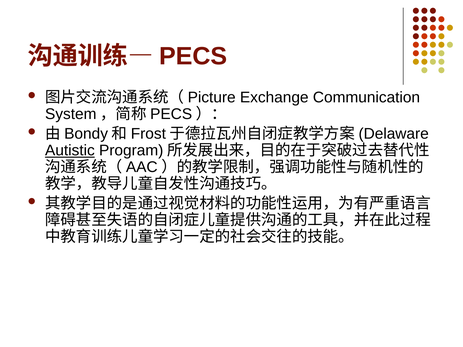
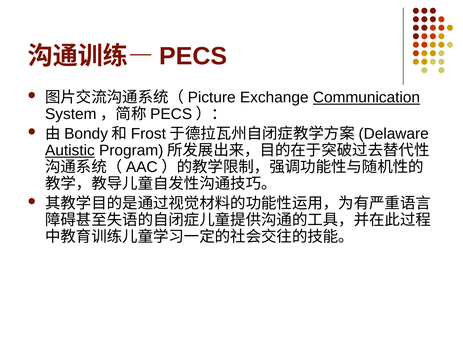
Communication underline: none -> present (366, 98)
